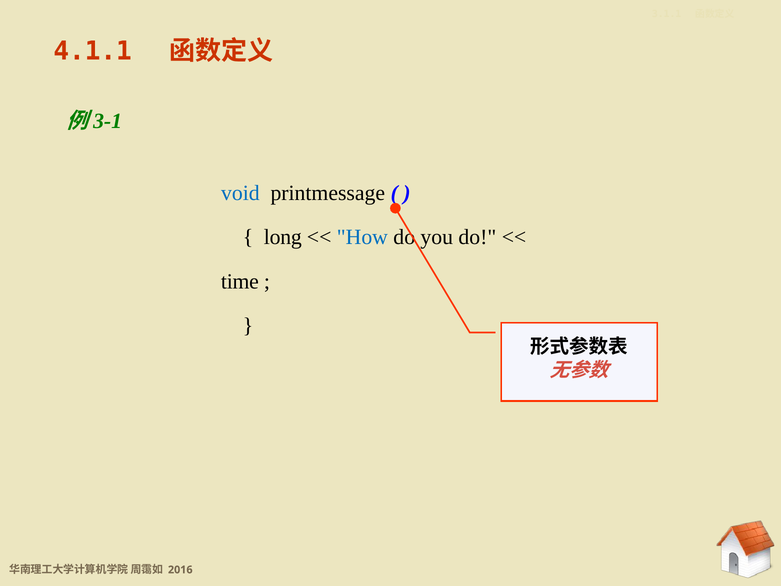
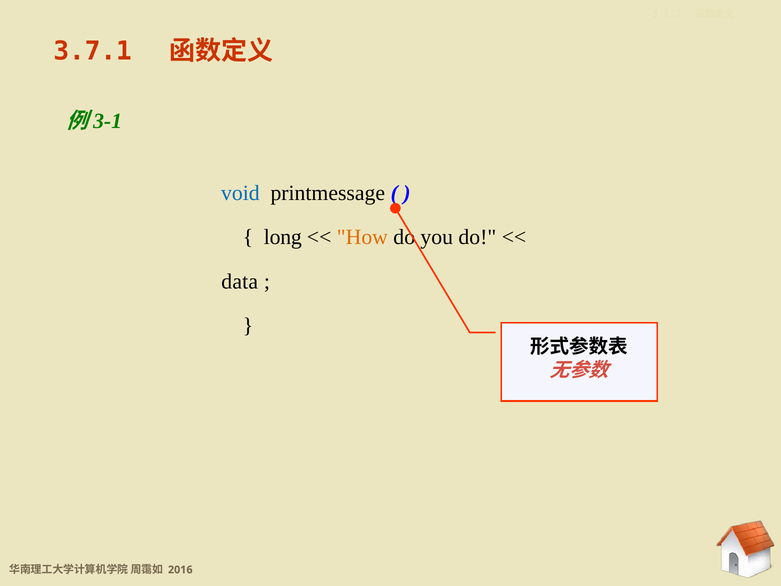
4.1.1: 4.1.1 -> 3.7.1 (93, 51)
How colour: blue -> orange (362, 237)
time: time -> data (240, 281)
